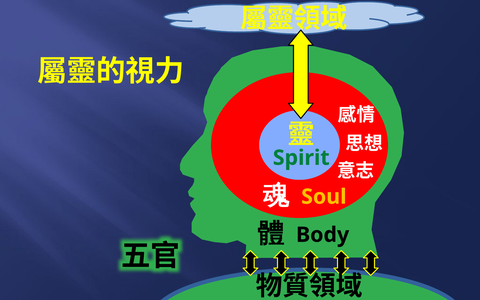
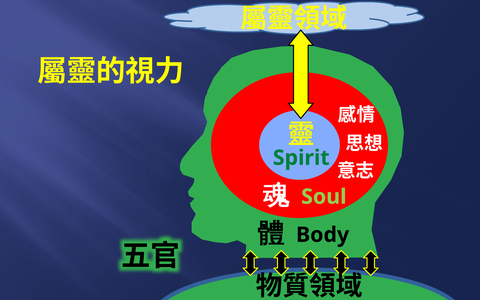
Soul colour: yellow -> light green (324, 197)
